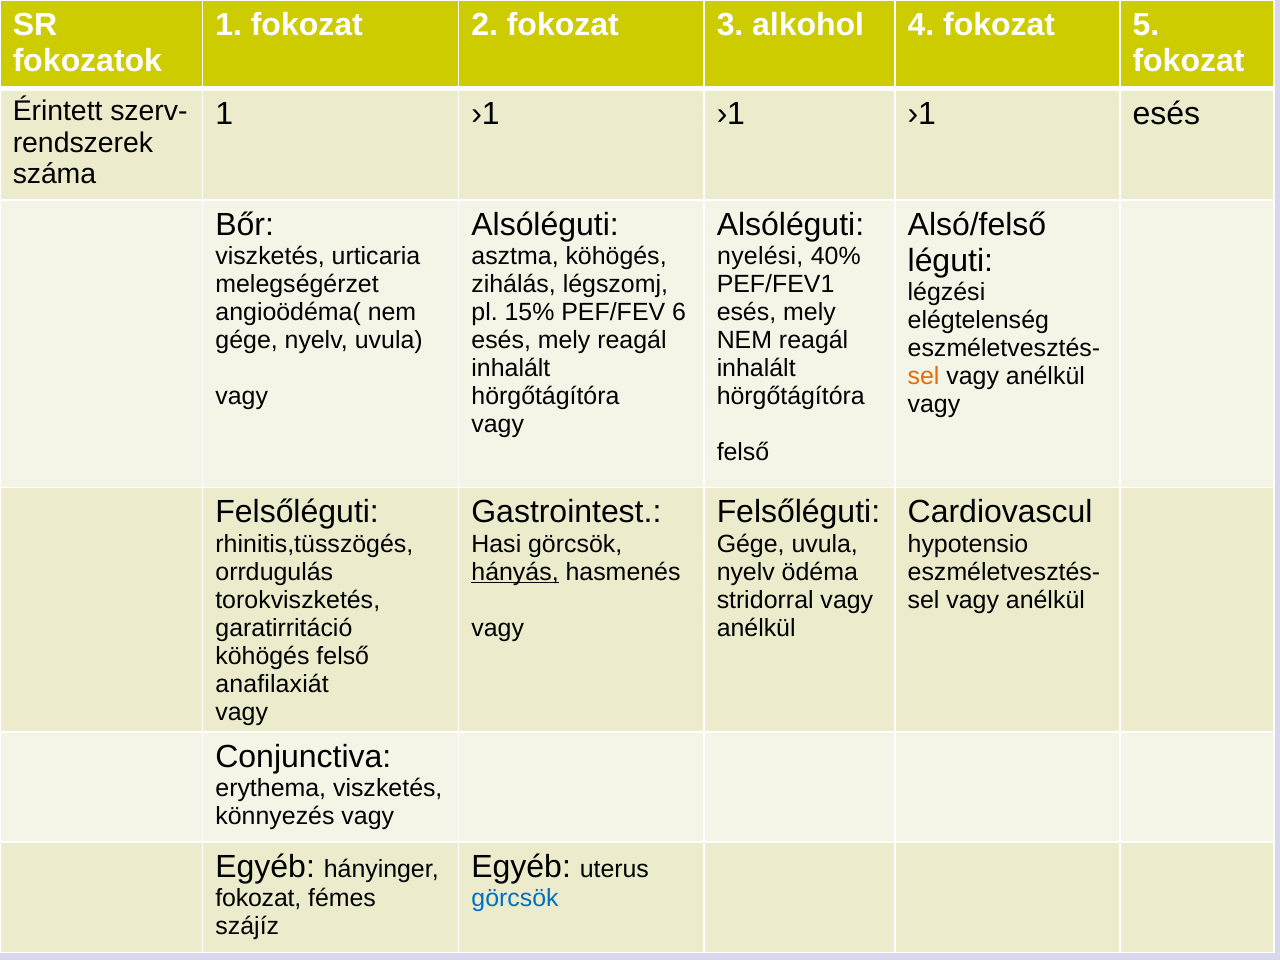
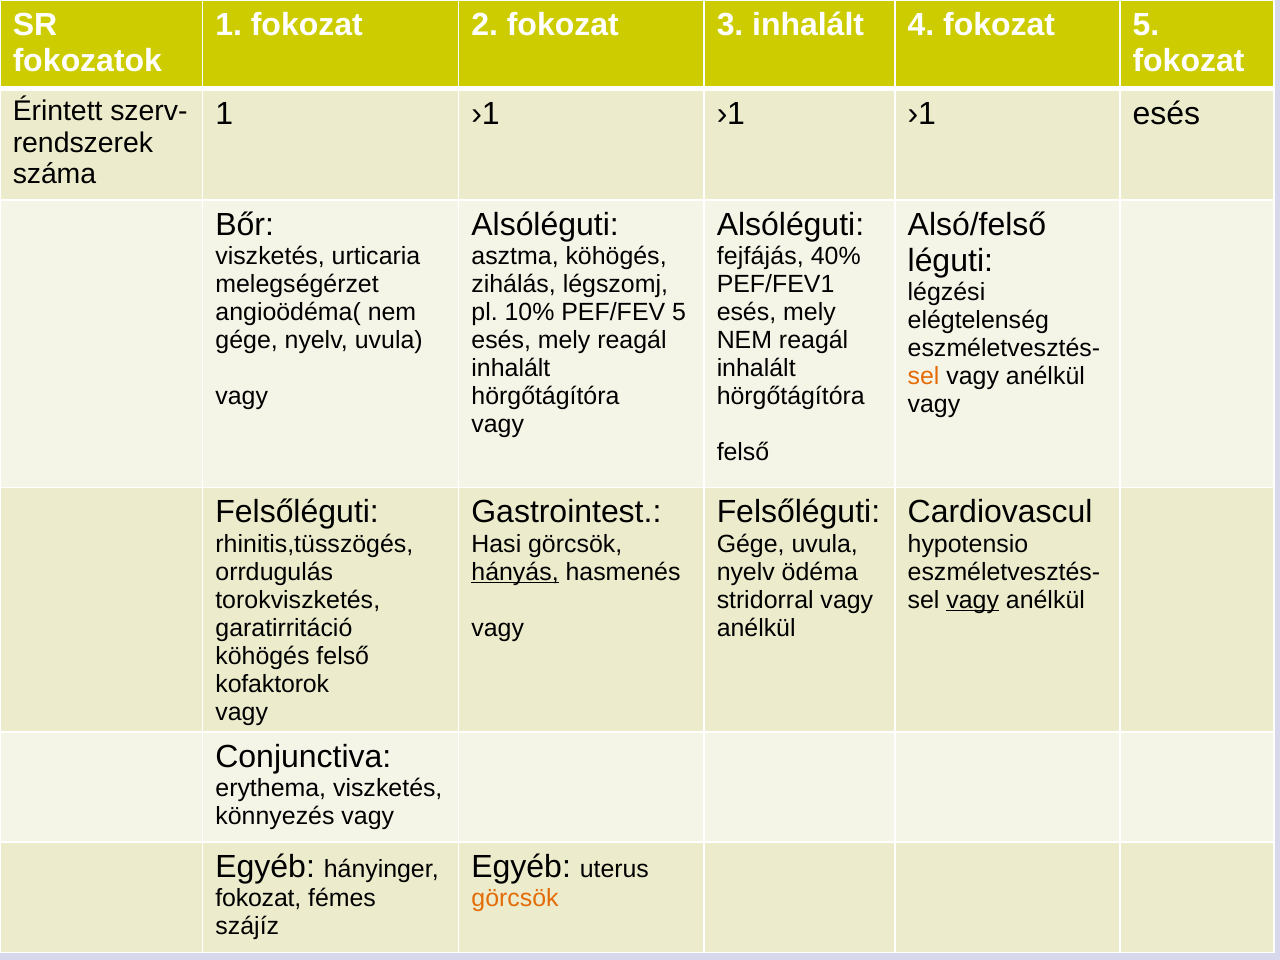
3 alkohol: alkohol -> inhalált (808, 25)
nyelési: nyelési -> fejfájás (760, 256)
15%: 15% -> 10% (530, 312)
PEF/FEV 6: 6 -> 5 (679, 312)
vagy underline: none -> present (973, 600)
anafilaxiát: anafilaxiát -> kofaktorok (272, 684)
görcsök colour: blue -> orange (515, 898)
